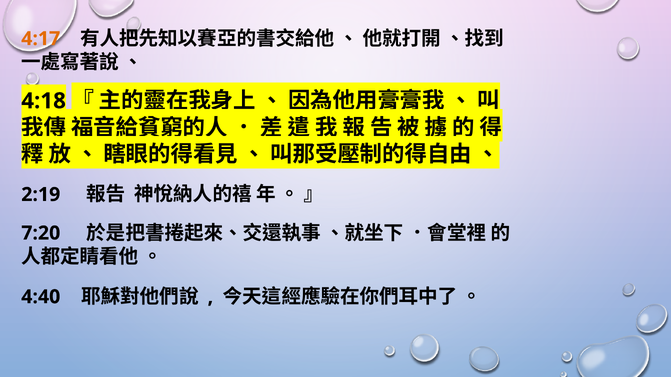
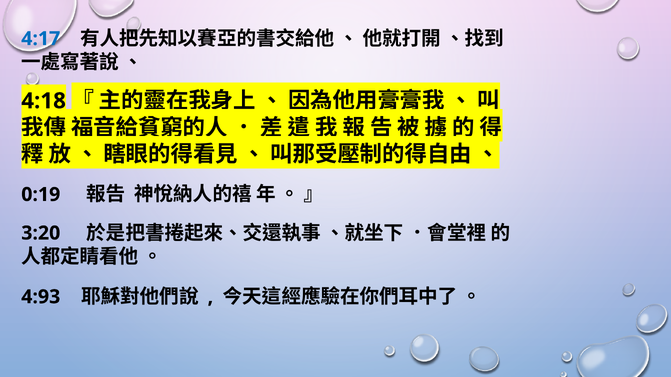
4:17 colour: orange -> blue (41, 39)
2:19: 2:19 -> 0:19 (41, 195)
7:20: 7:20 -> 3:20 (41, 233)
4:40: 4:40 -> 4:93 (41, 297)
